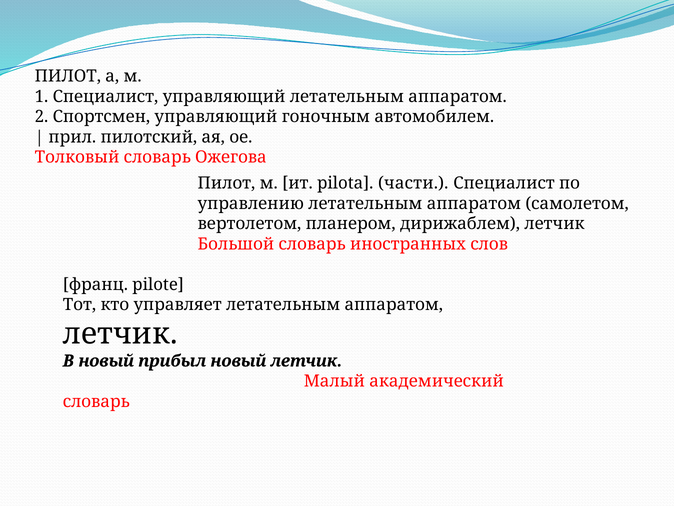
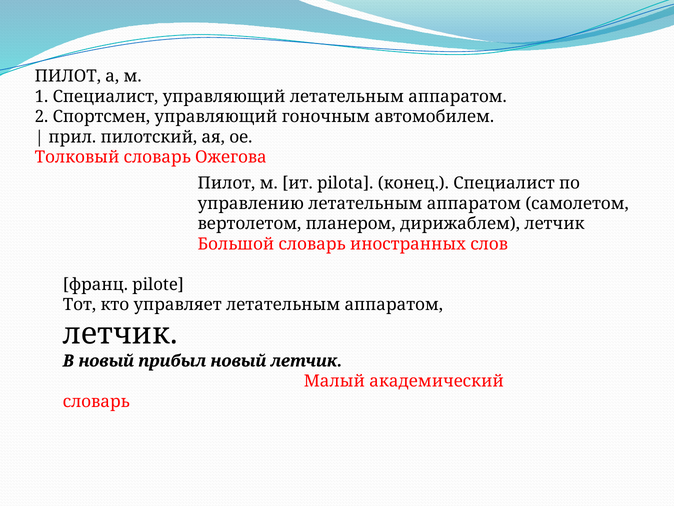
части: части -> конец (413, 183)
